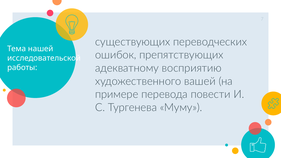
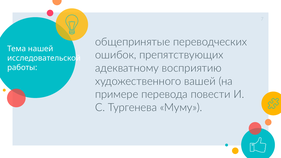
существующих: существующих -> общепринятые (133, 42)
